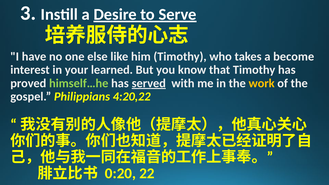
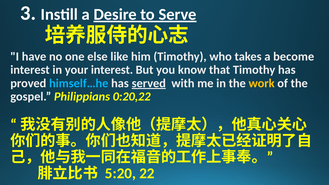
your learned: learned -> interest (112, 70)
himself…he colour: light green -> light blue (79, 83)
4:20,22: 4:20,22 -> 0:20,22 (132, 97)
0:20: 0:20 -> 5:20 (120, 174)
